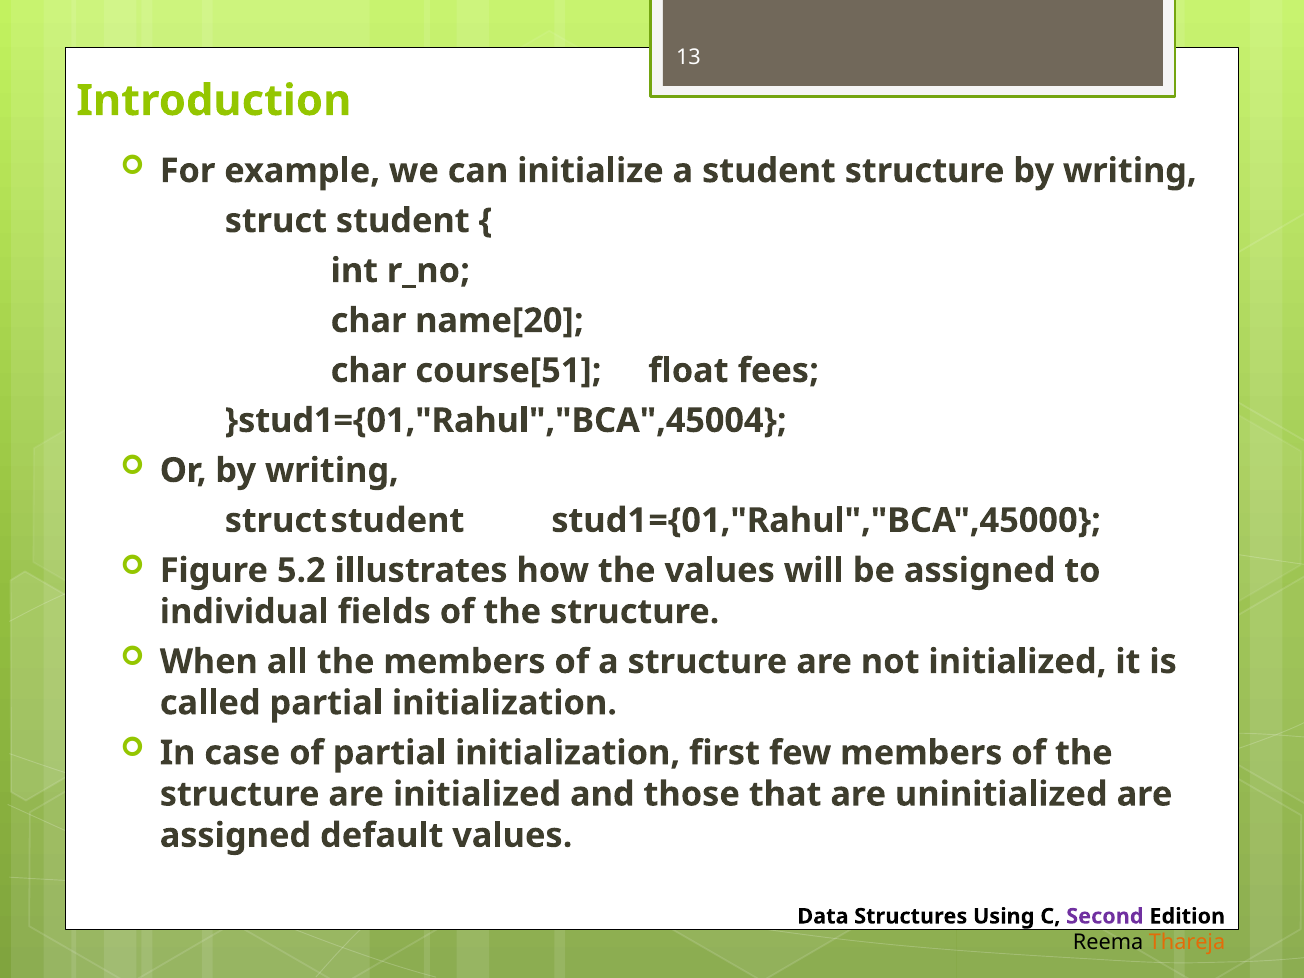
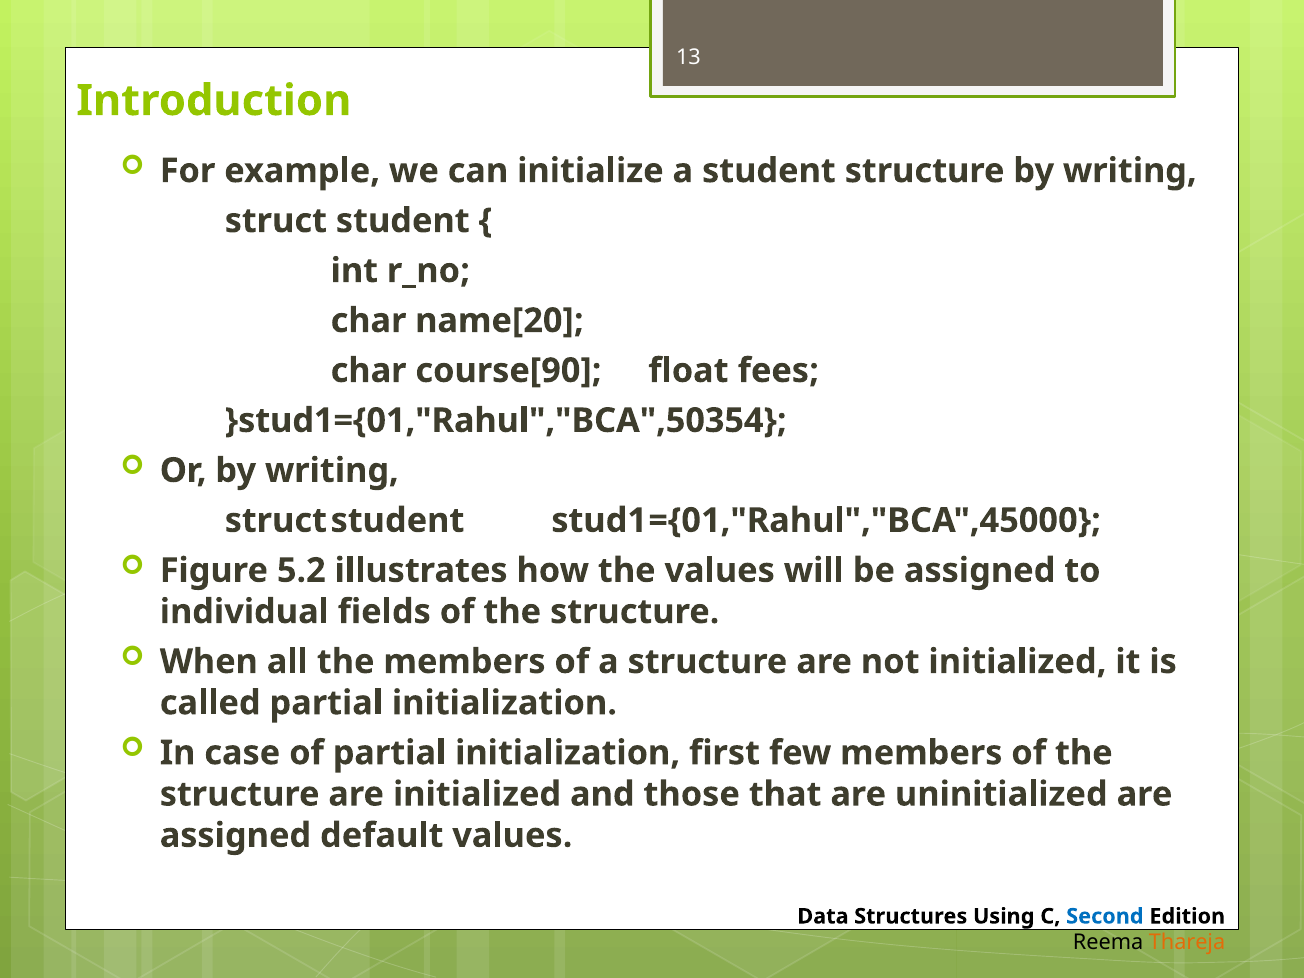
course[51: course[51 -> course[90 (508, 371)
}stud1={01,"Rahul","BCA",45004: }stud1={01,"Rahul","BCA",45004 -> }stud1={01,"Rahul","BCA",50354 (506, 421)
Second colour: purple -> blue (1105, 916)
